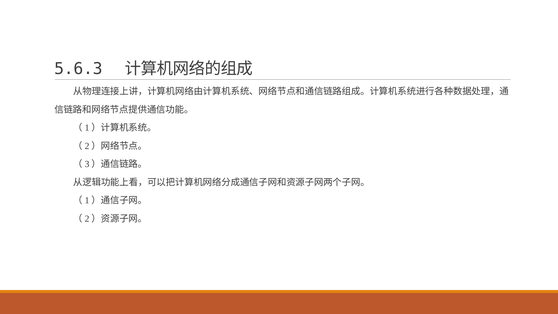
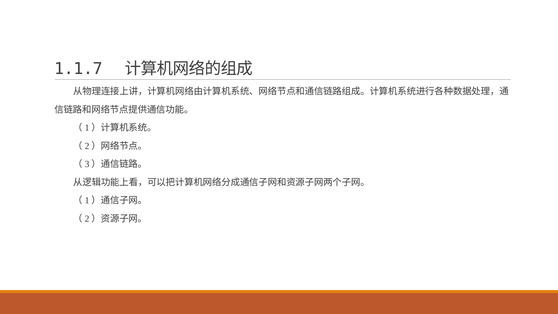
5.6.3: 5.6.3 -> 1.1.7 (78, 69)
